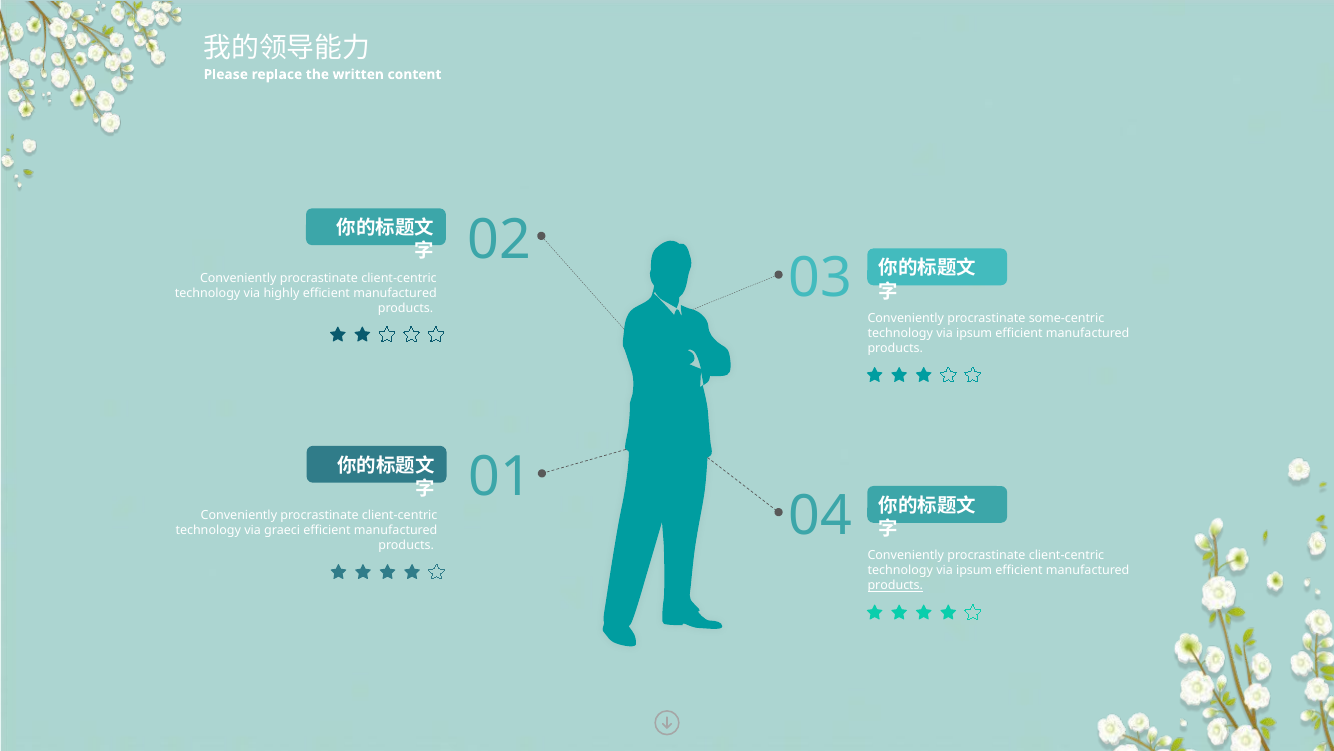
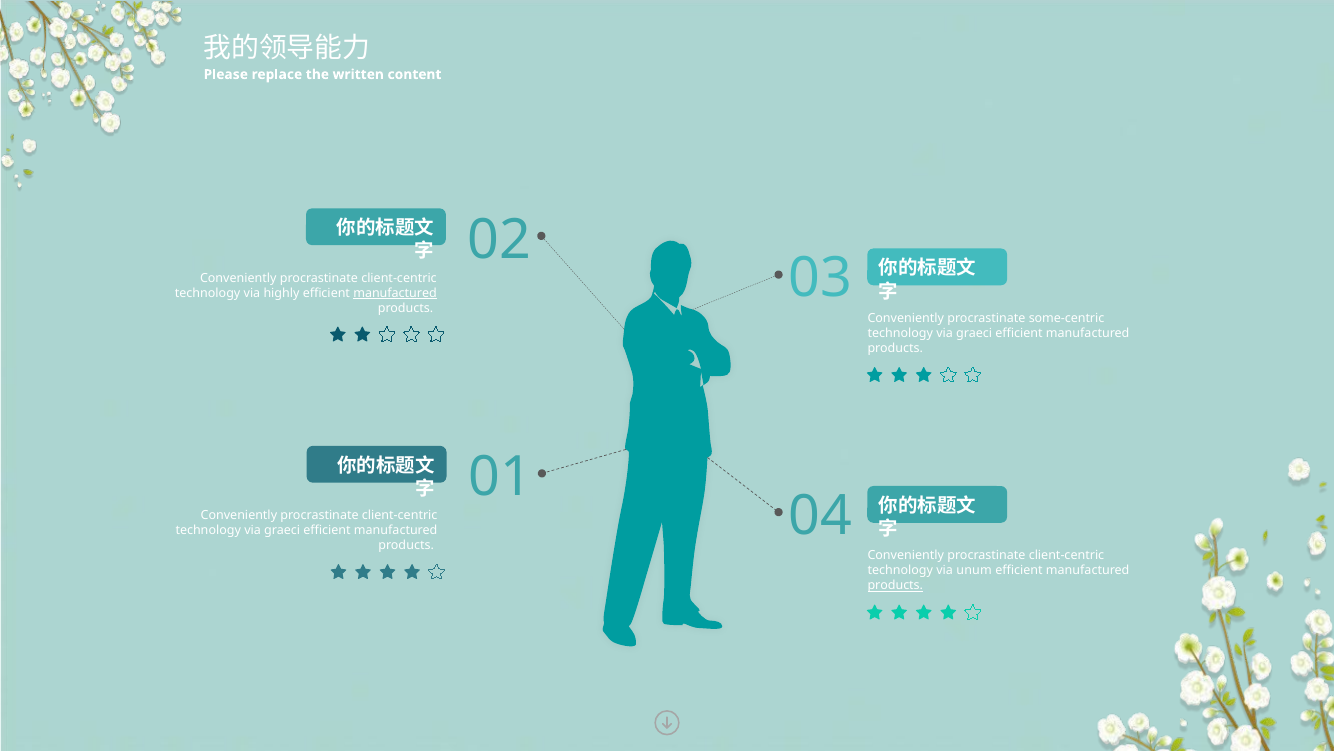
manufactured underline: none -> present (395, 293)
ipsum: ipsum -> graeci (974, 333)
ipsum: ipsum -> unum (974, 570)
